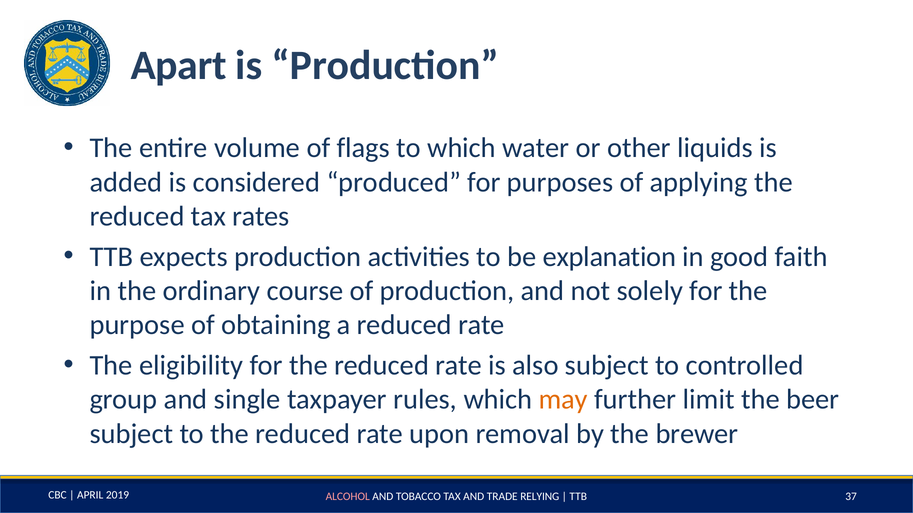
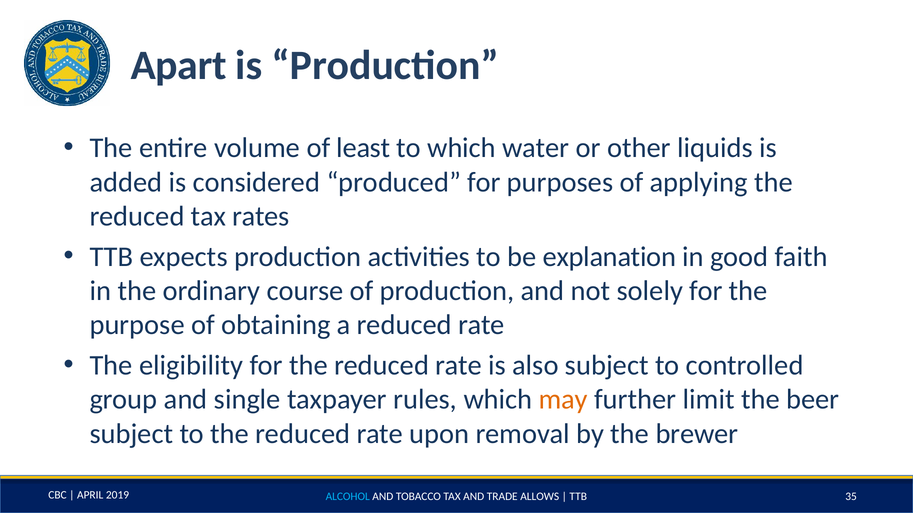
flags: flags -> least (363, 148)
ALCOHOL colour: pink -> light blue (348, 497)
RELYING: RELYING -> ALLOWS (540, 497)
37: 37 -> 35 (851, 497)
